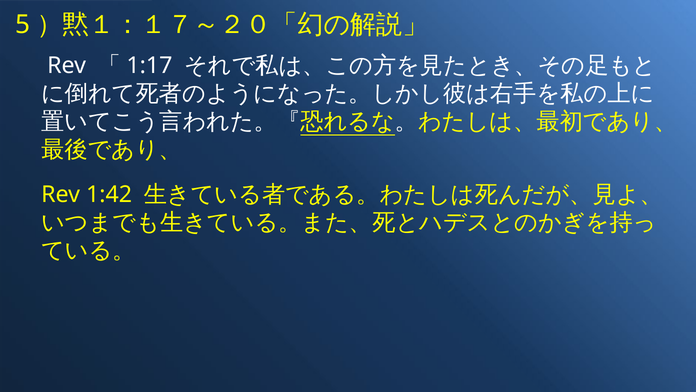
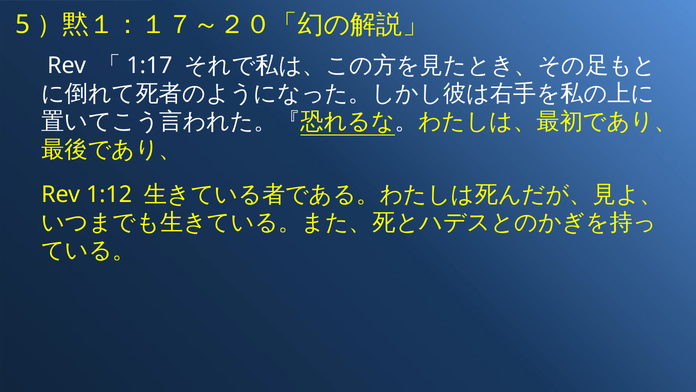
1:42: 1:42 -> 1:12 (109, 195)
